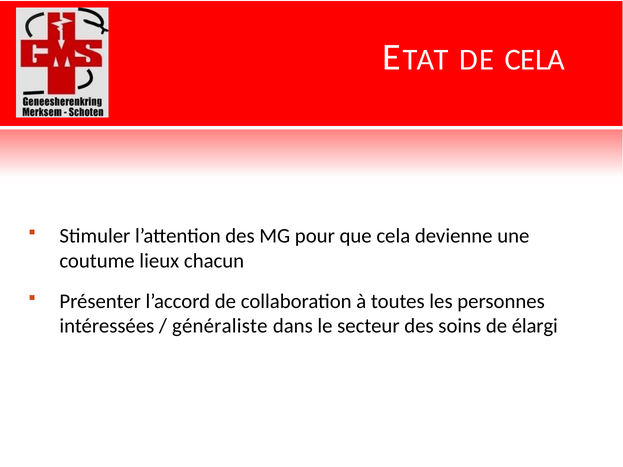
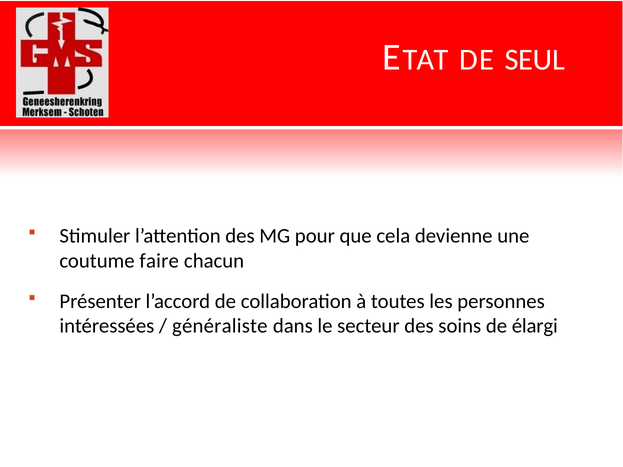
DE CELA: CELA -> SEUL (535, 60)
lieux: lieux -> faire (159, 261)
